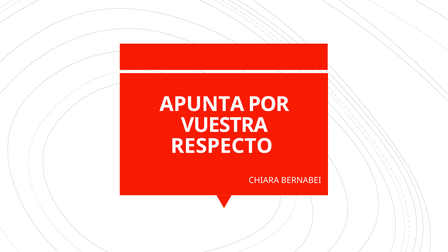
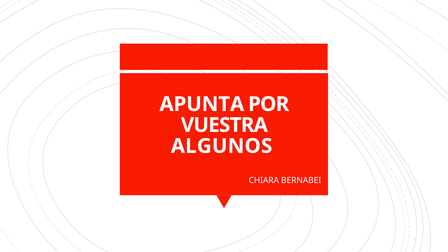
RESPECTO: RESPECTO -> ALGUNOS (222, 146)
